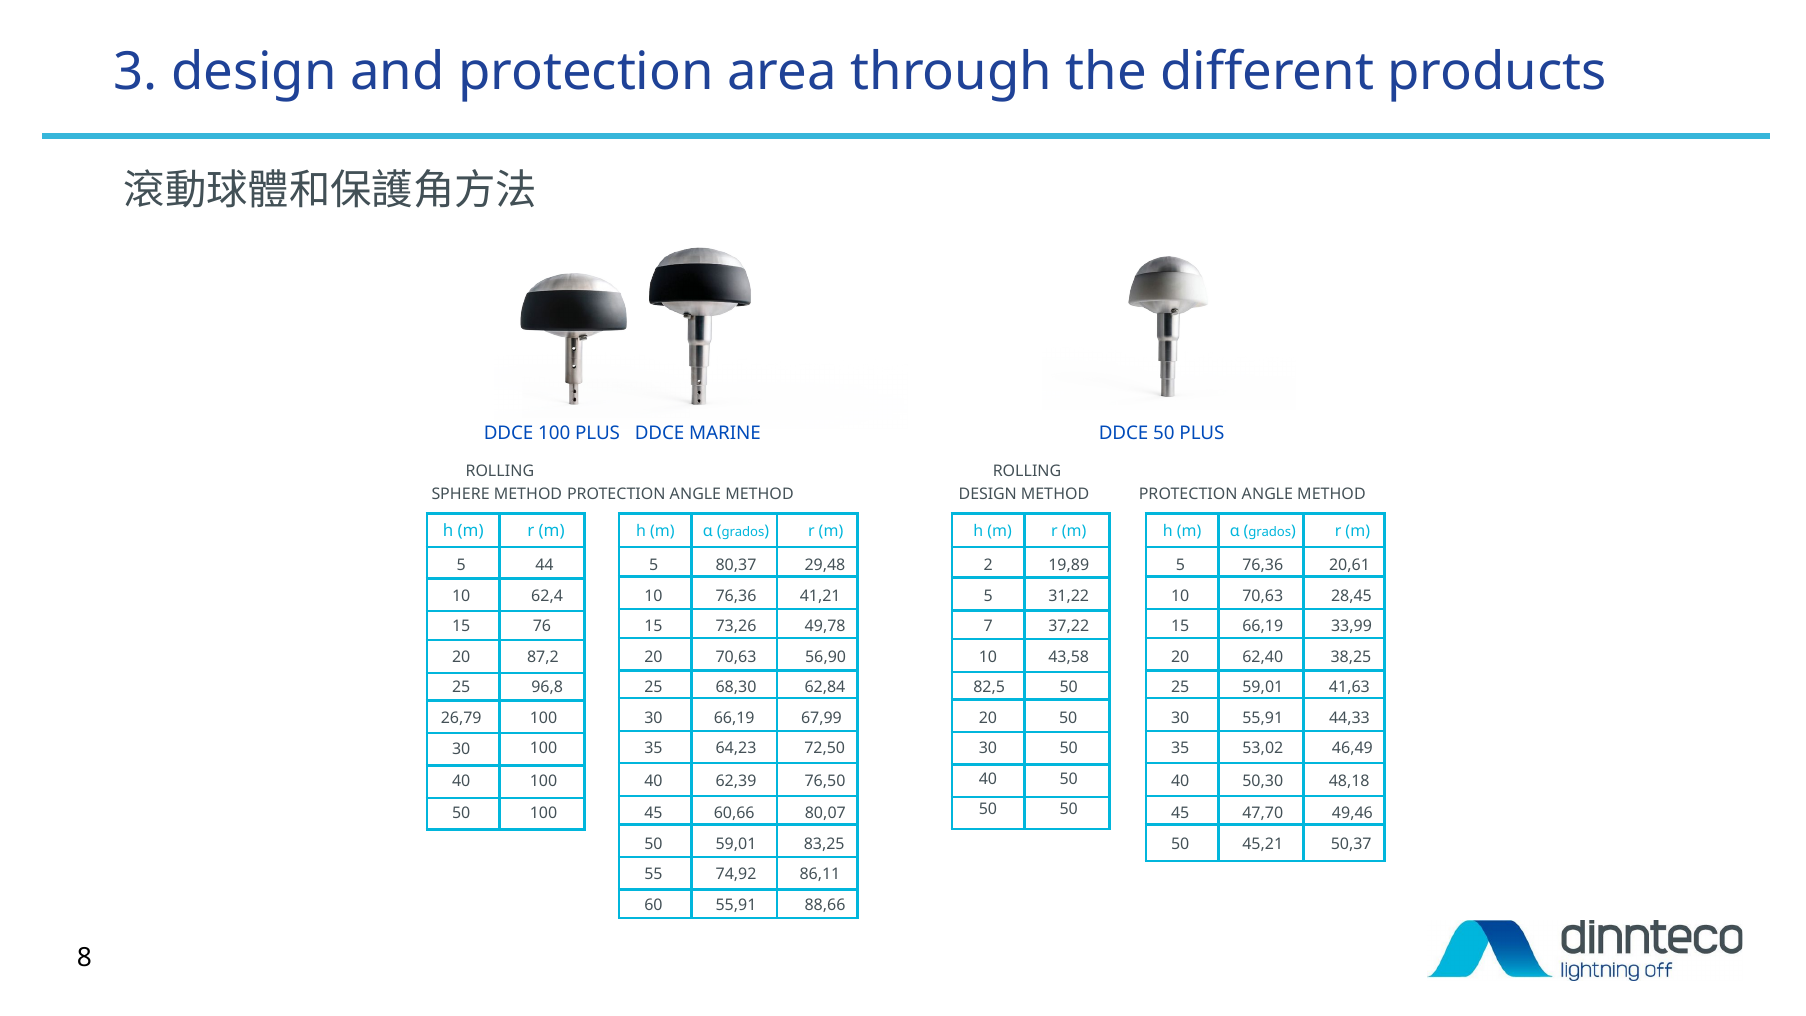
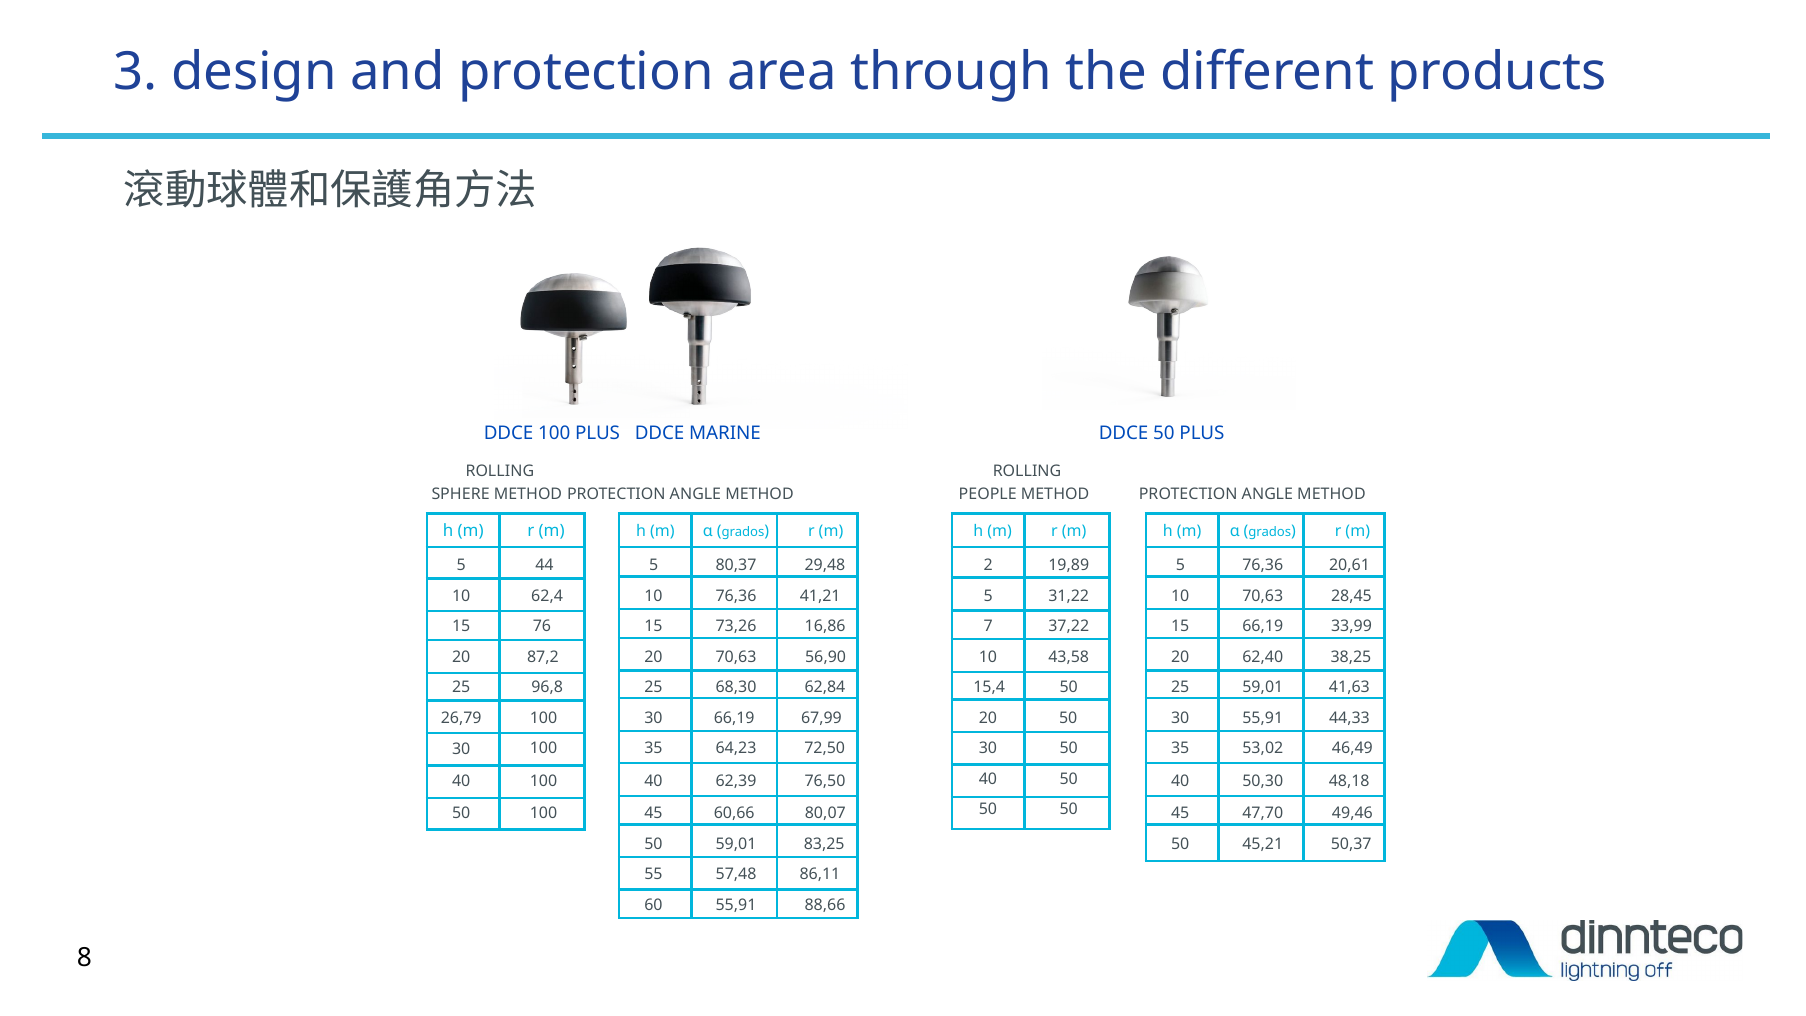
DESIGN: DESIGN -> PEOPLE (988, 494)
49,78: 49,78 -> 16,86 (825, 626)
82,5: 82,5 -> 15,4 (989, 687)
74,92: 74,92 -> 57,48 (736, 874)
